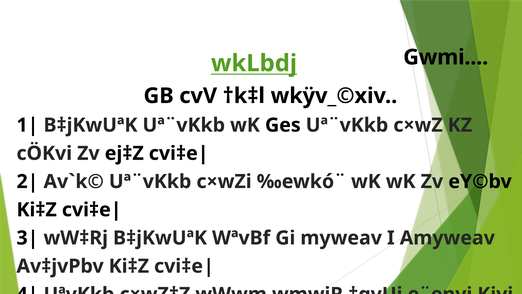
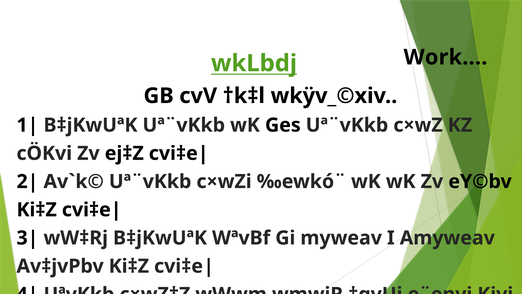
Gwmi: Gwmi -> Work (445, 57)
